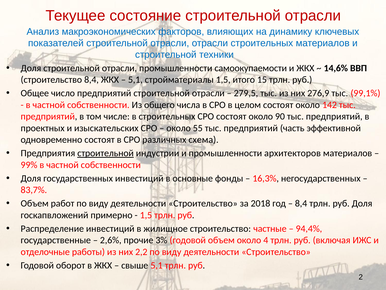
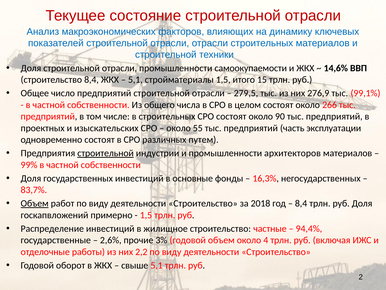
142: 142 -> 266 (330, 105)
эффективной: эффективной -> эксплуатации (334, 128)
схема: схема -> путем (204, 139)
Объем underline: none -> present (35, 203)
